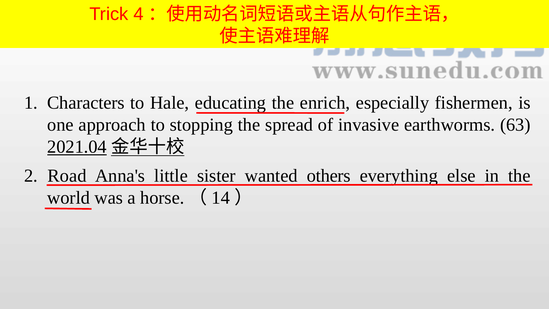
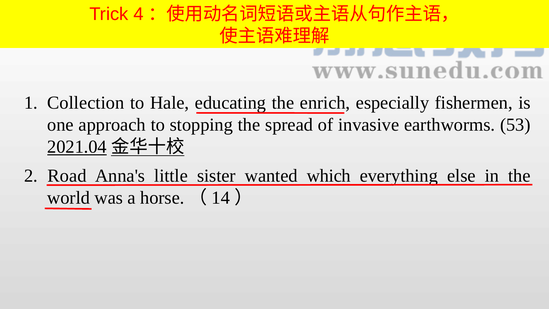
Characters: Characters -> Collection (86, 103)
63: 63 -> 53 (515, 125)
others: others -> which (329, 176)
